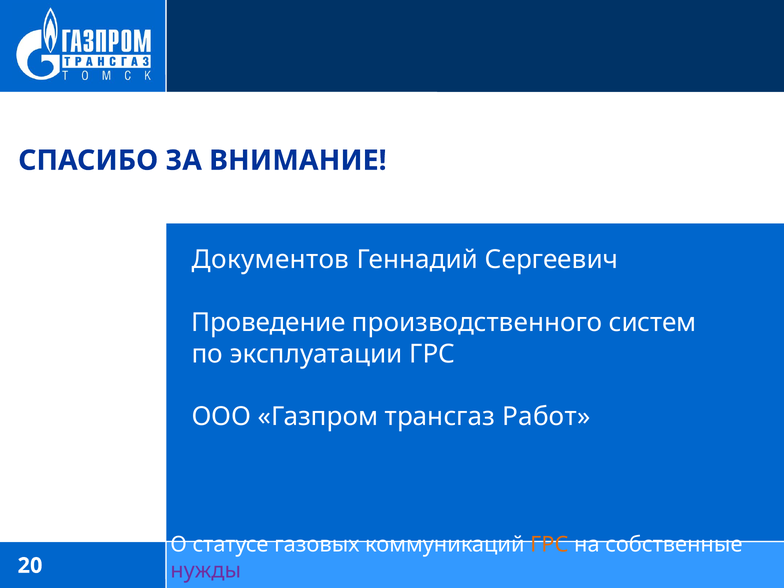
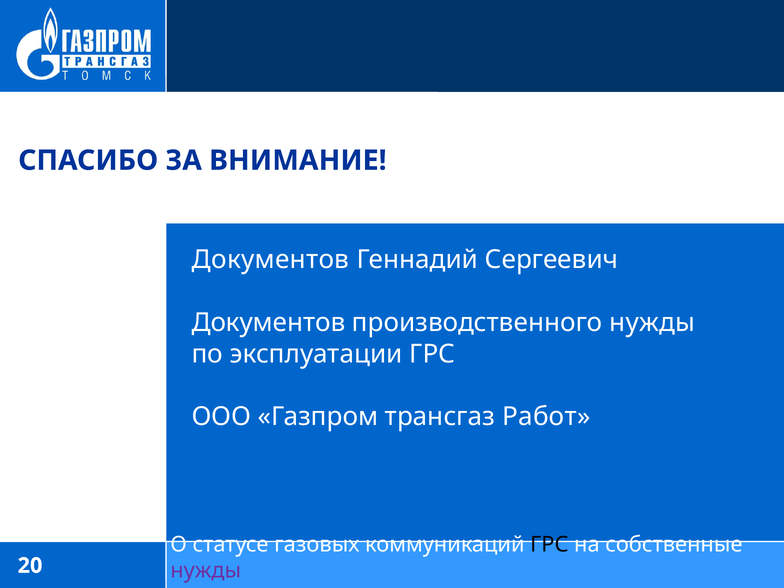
Проведение: Проведение -> Документов (268, 323)
производственного систем: систем -> нужды (652, 323)
ГРС colour: orange -> black (549, 544)
